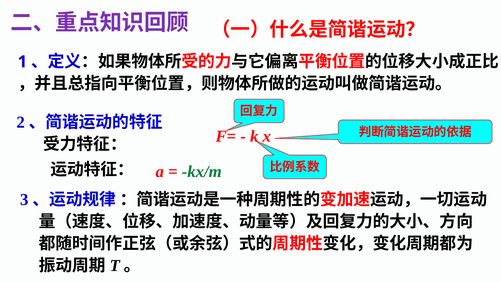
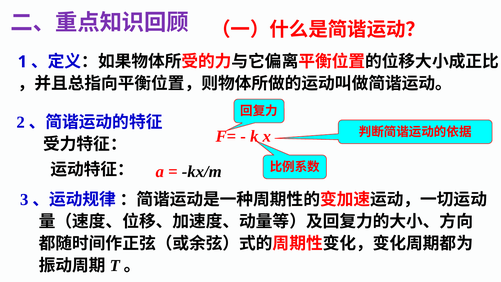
kx/m colour: green -> black (202, 172)
